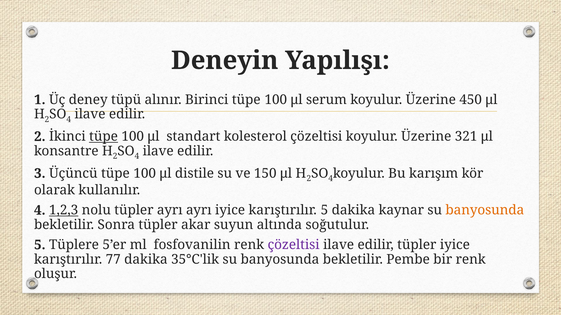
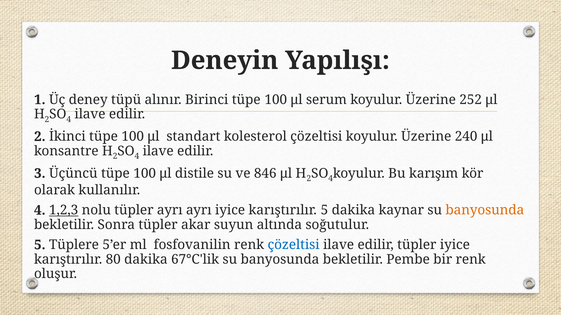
450: 450 -> 252 (471, 100)
tüpe underline: present -> none (104, 137)
321: 321 -> 240 (466, 137)
150: 150 -> 846 (265, 174)
çözeltisi colour: purple -> blue (294, 245)
77: 77 -> 80 (113, 260)
35°C'lik: 35°C'lik -> 67°C'lik (195, 260)
